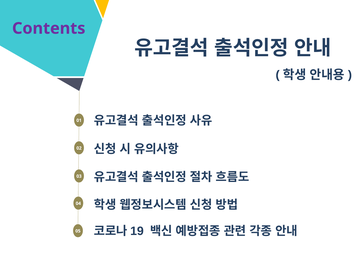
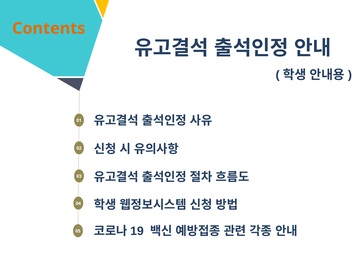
Contents colour: purple -> orange (49, 28)
